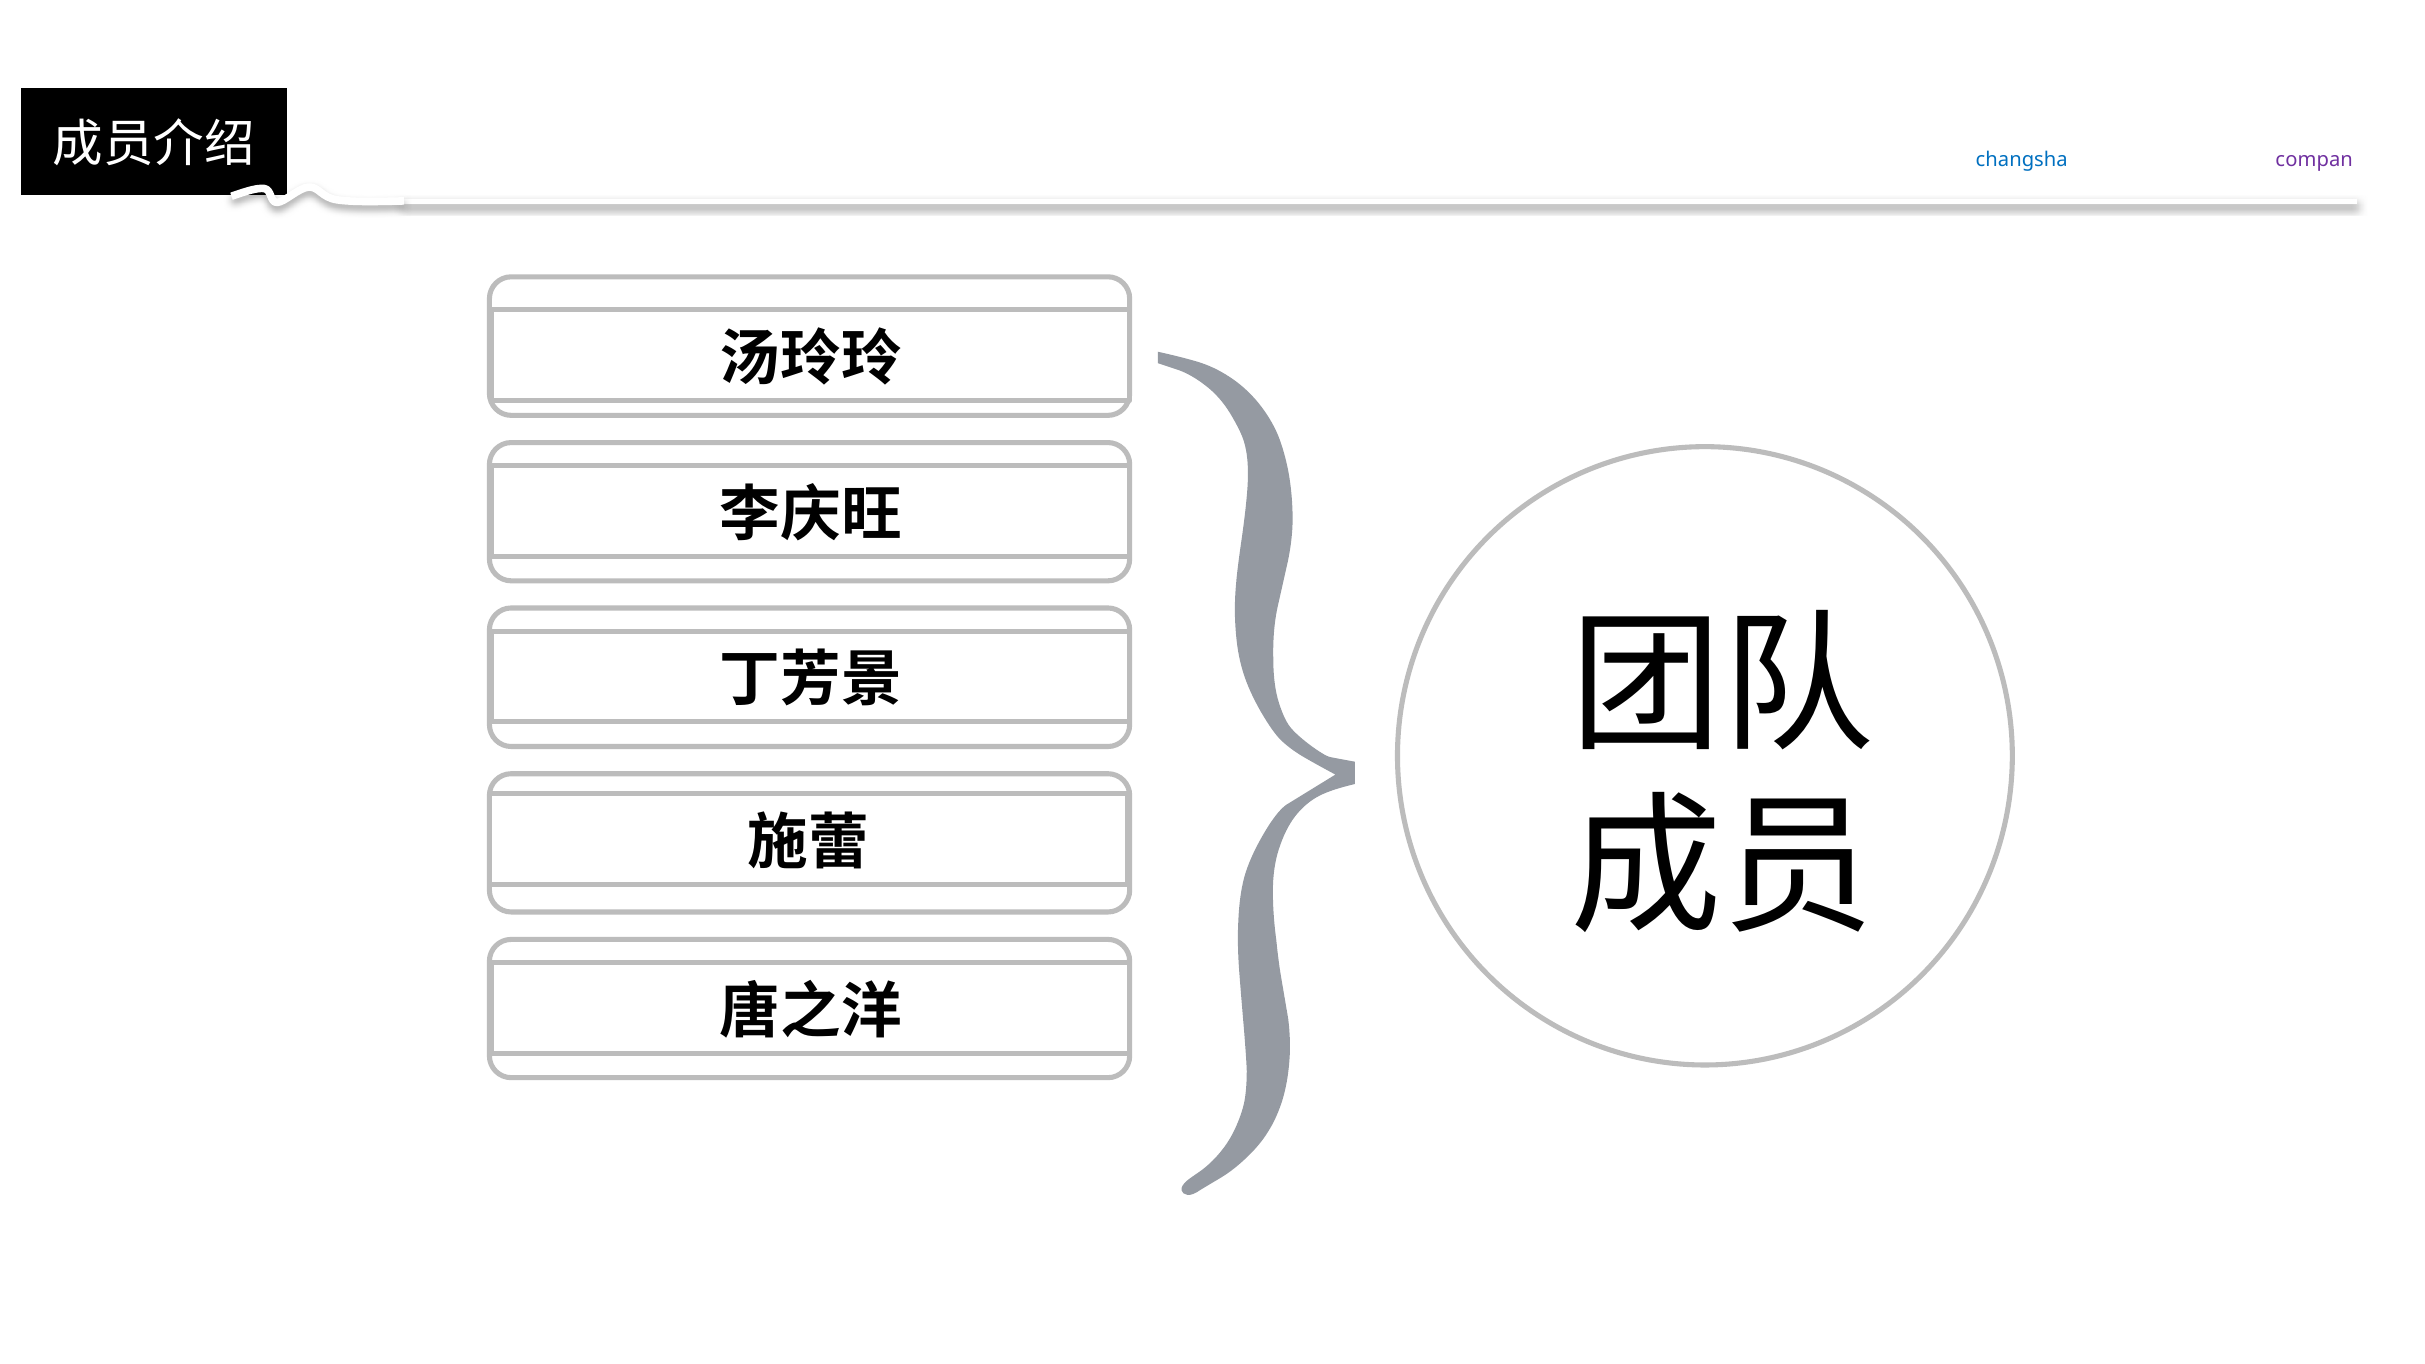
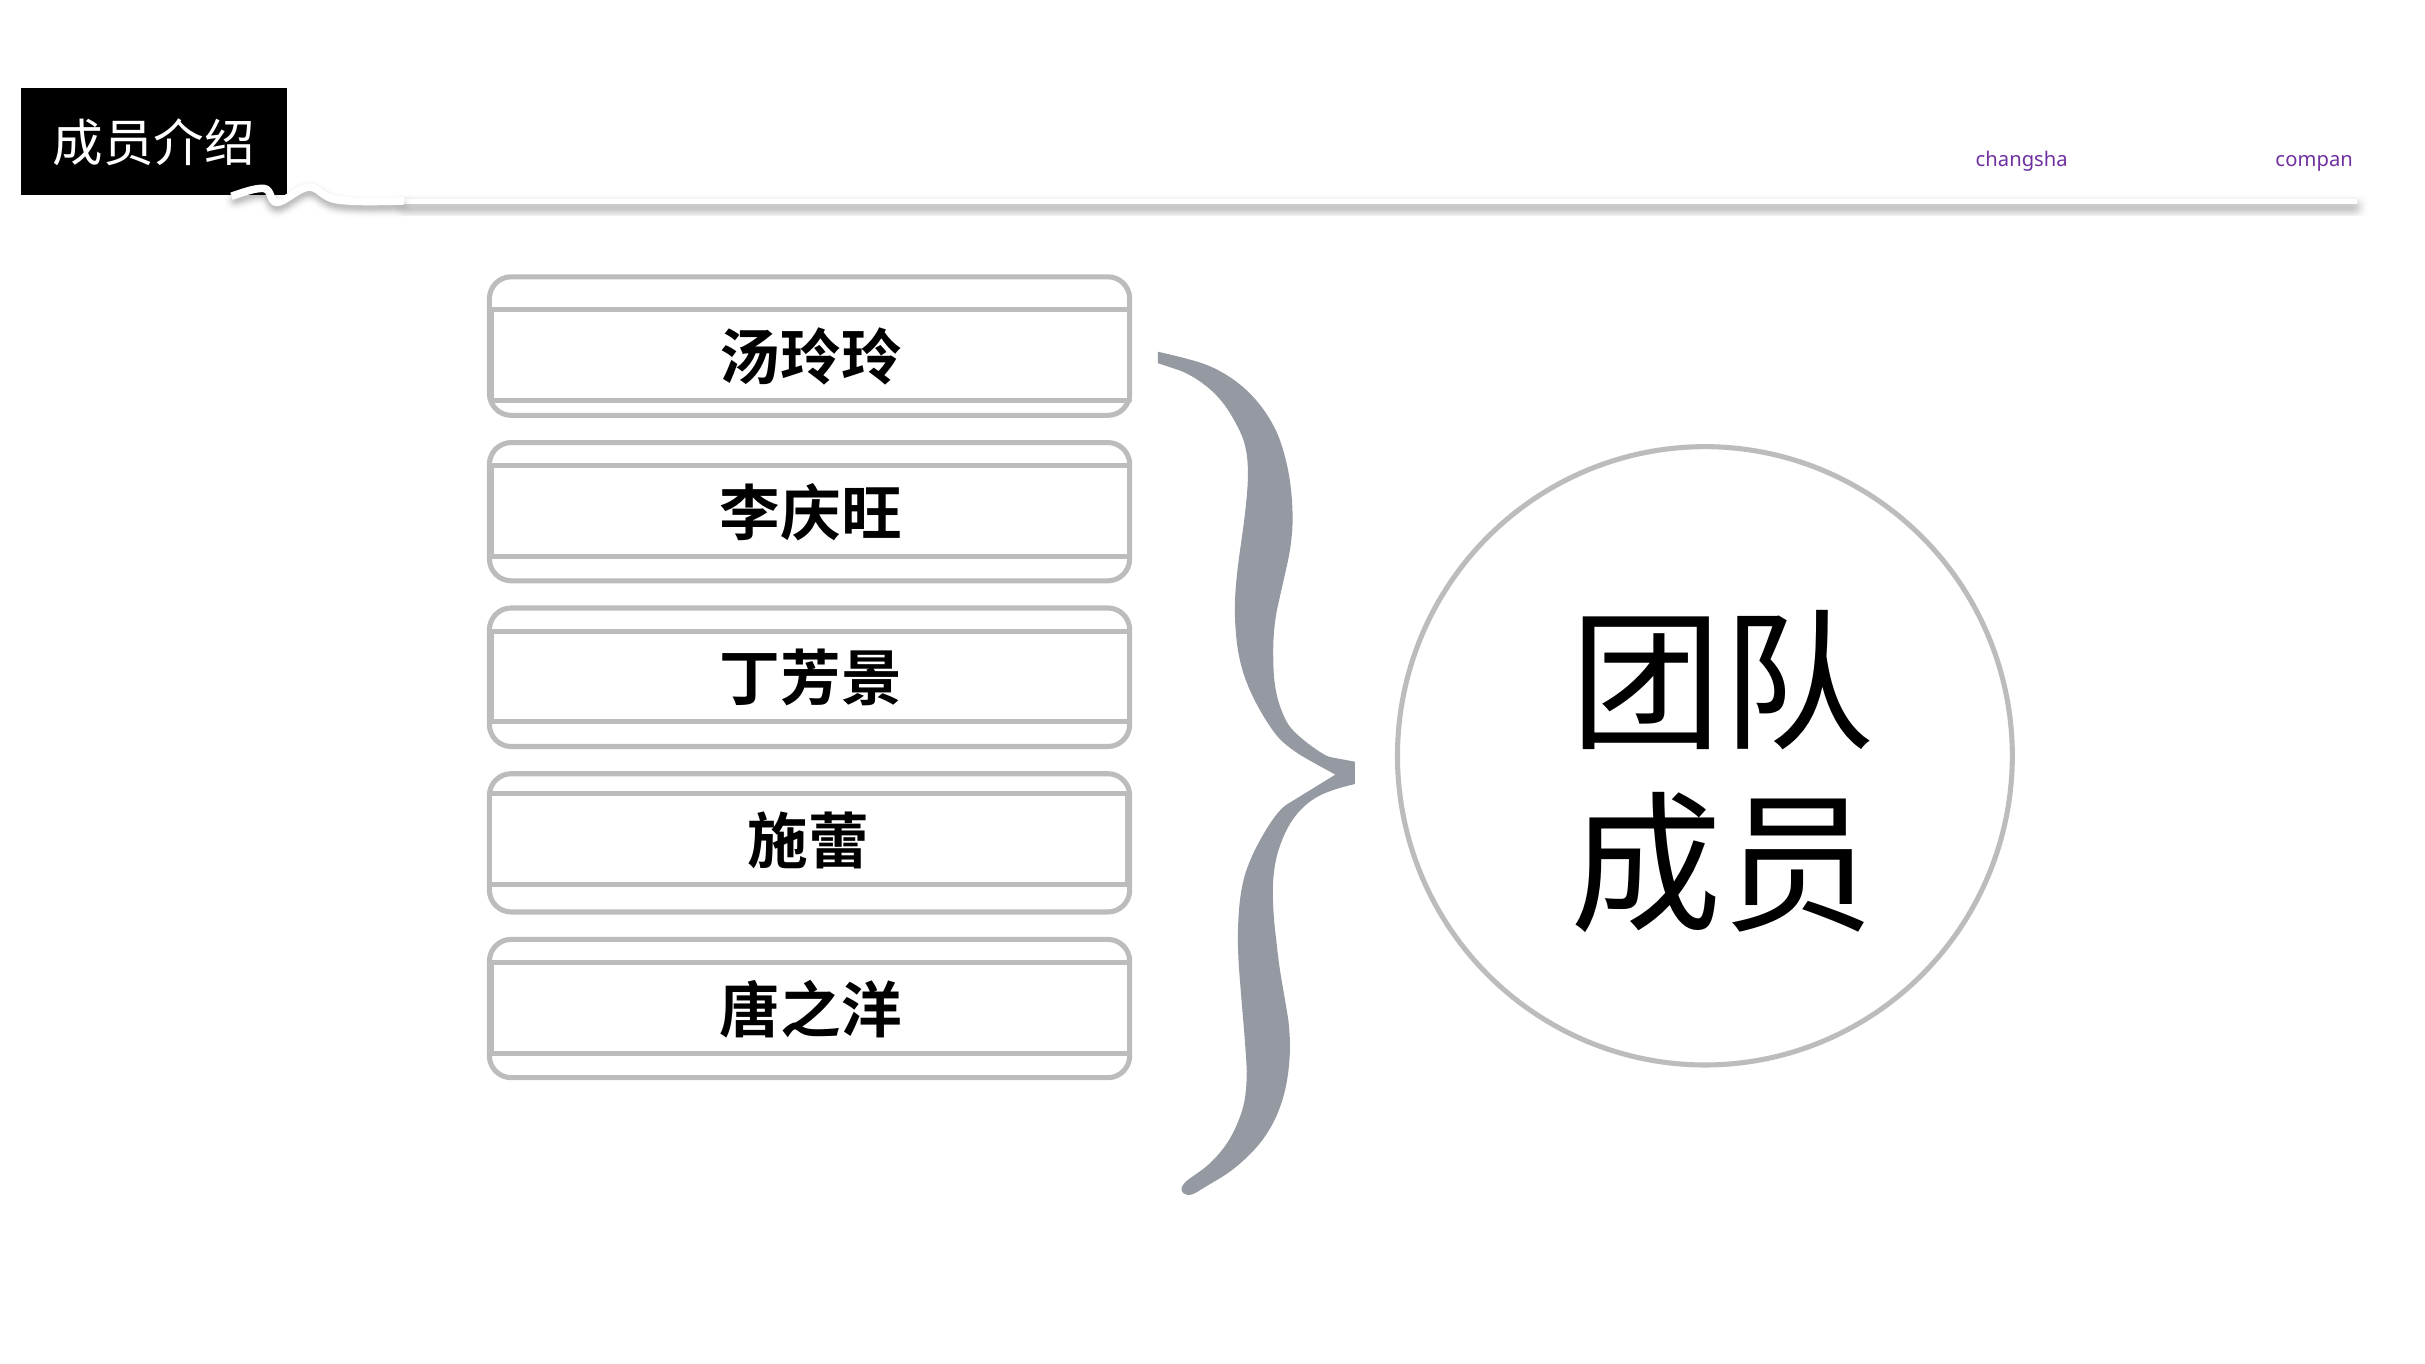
changsha colour: blue -> purple (2022, 160)
